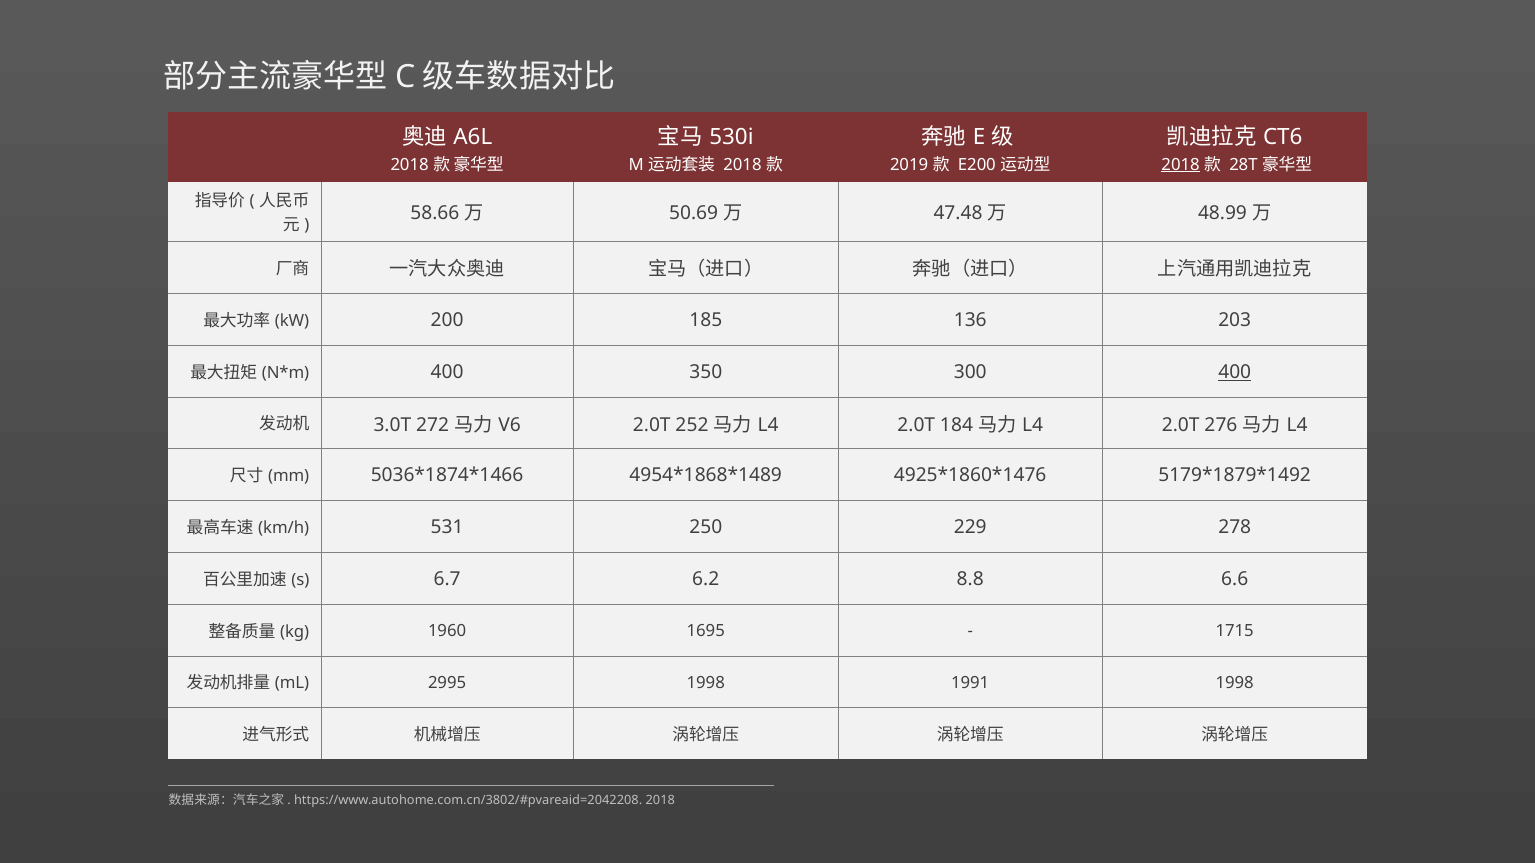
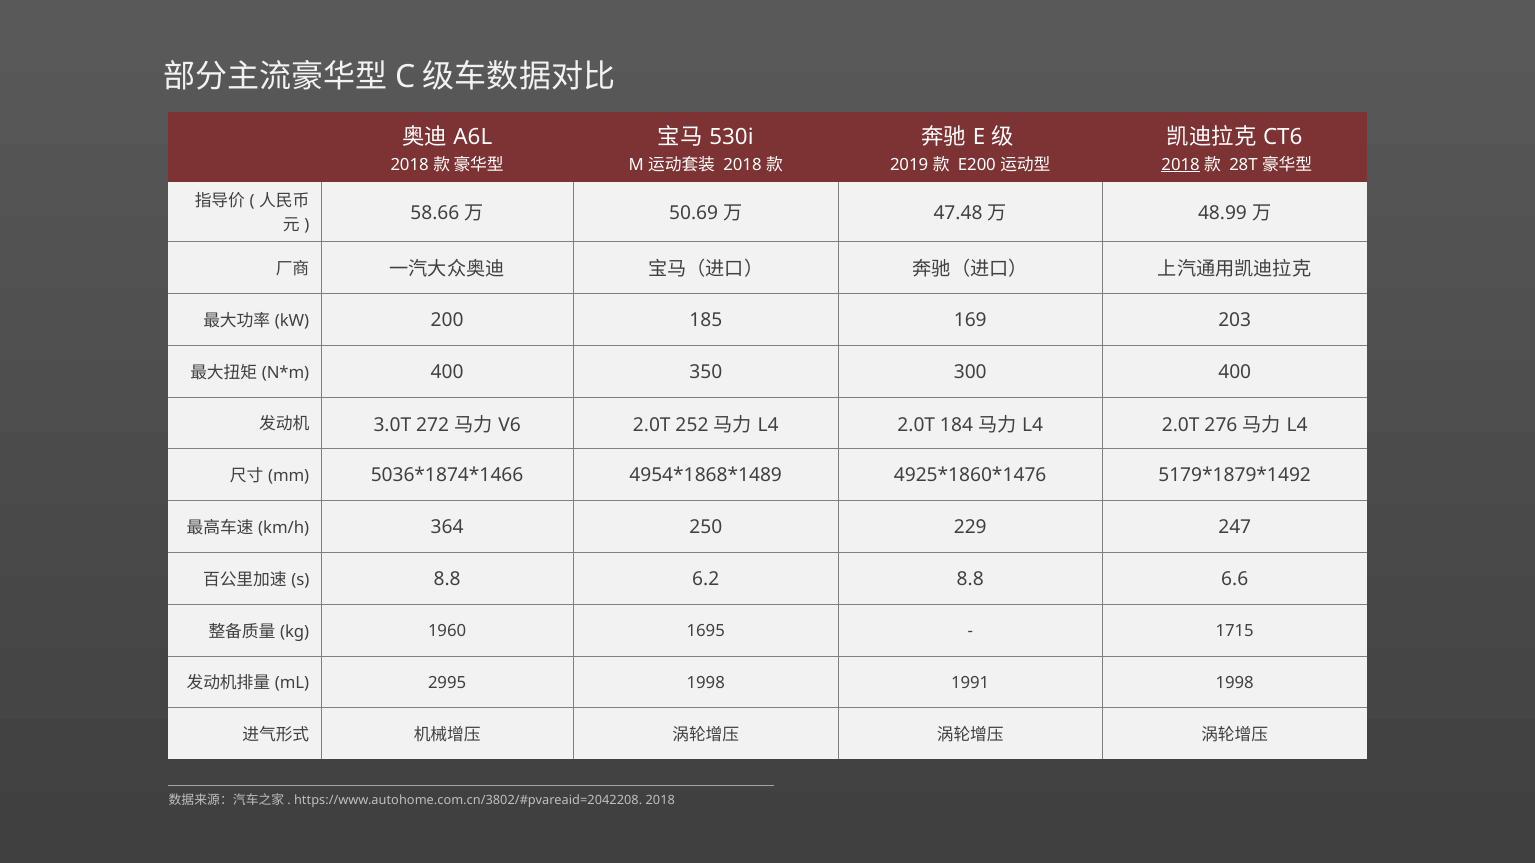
136: 136 -> 169 (970, 320)
400 underline: present -> none (1235, 372)
531: 531 -> 364 (447, 528)
278: 278 -> 247 (1235, 528)
6.7: 6.7 -> 8.8 (447, 579)
